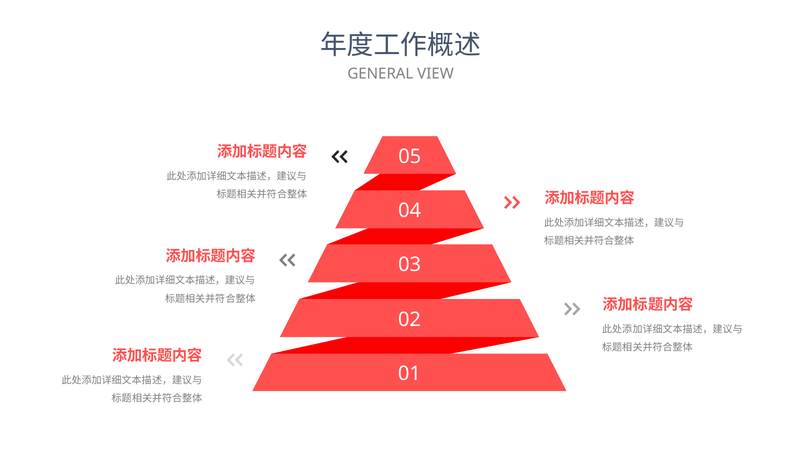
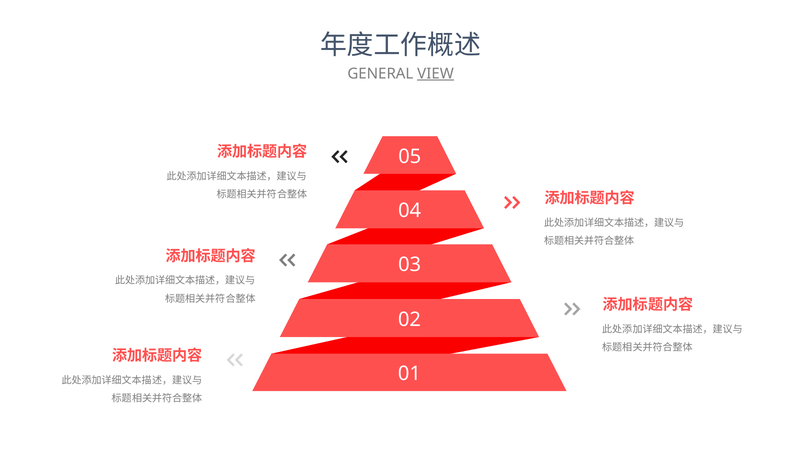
VIEW underline: none -> present (435, 74)
